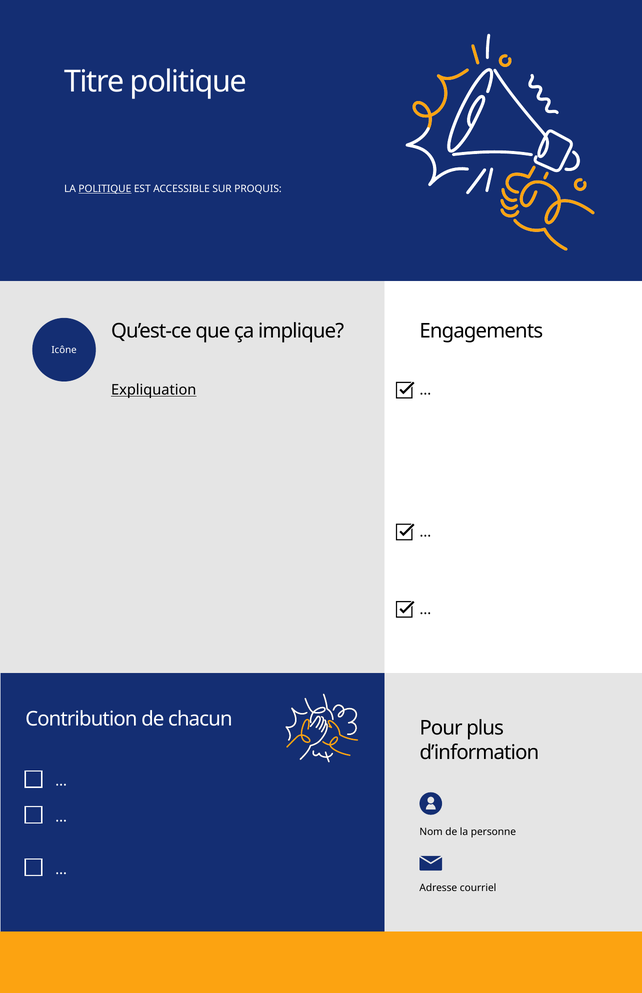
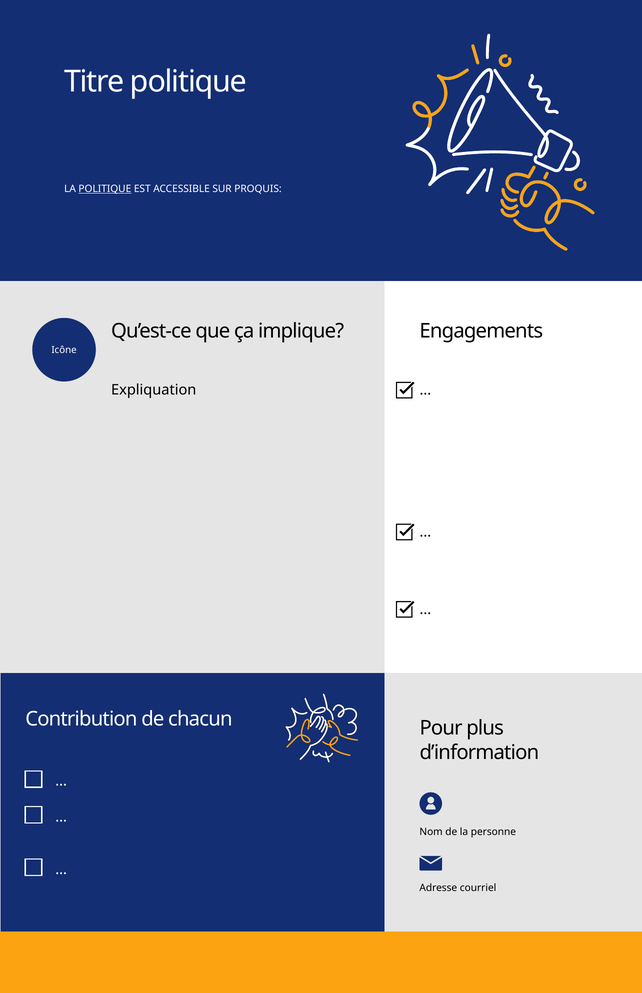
Expliquation underline: present -> none (154, 390)
